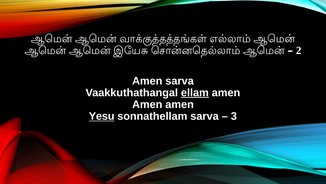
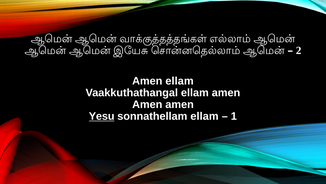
Amen sarva: sarva -> ellam (180, 81)
ellam underline: present -> none (195, 92)
sonnathellam sarva: sarva -> ellam (204, 116)
3: 3 -> 1 (234, 116)
